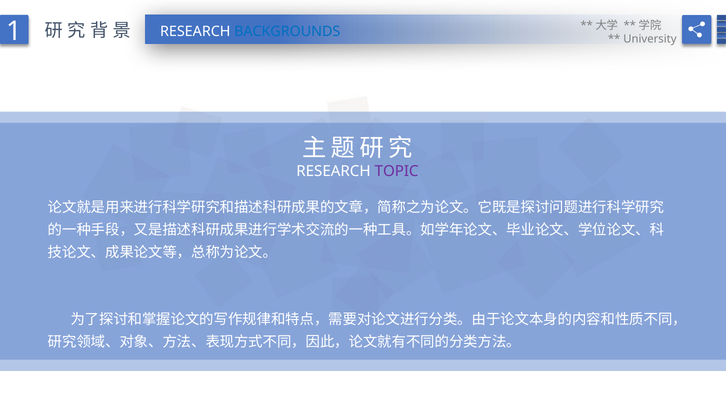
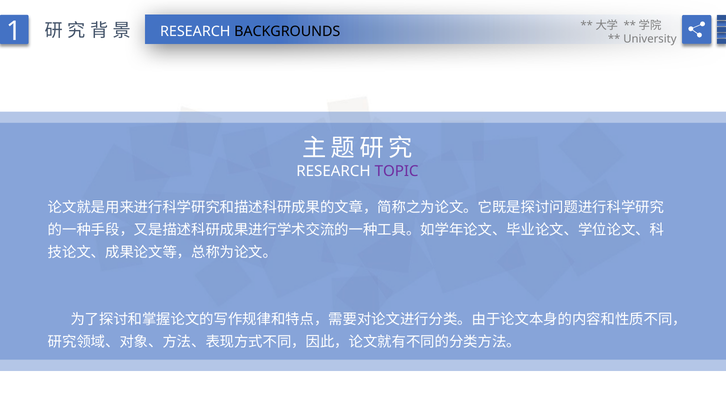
BACKGROUNDS colour: blue -> black (287, 32)
